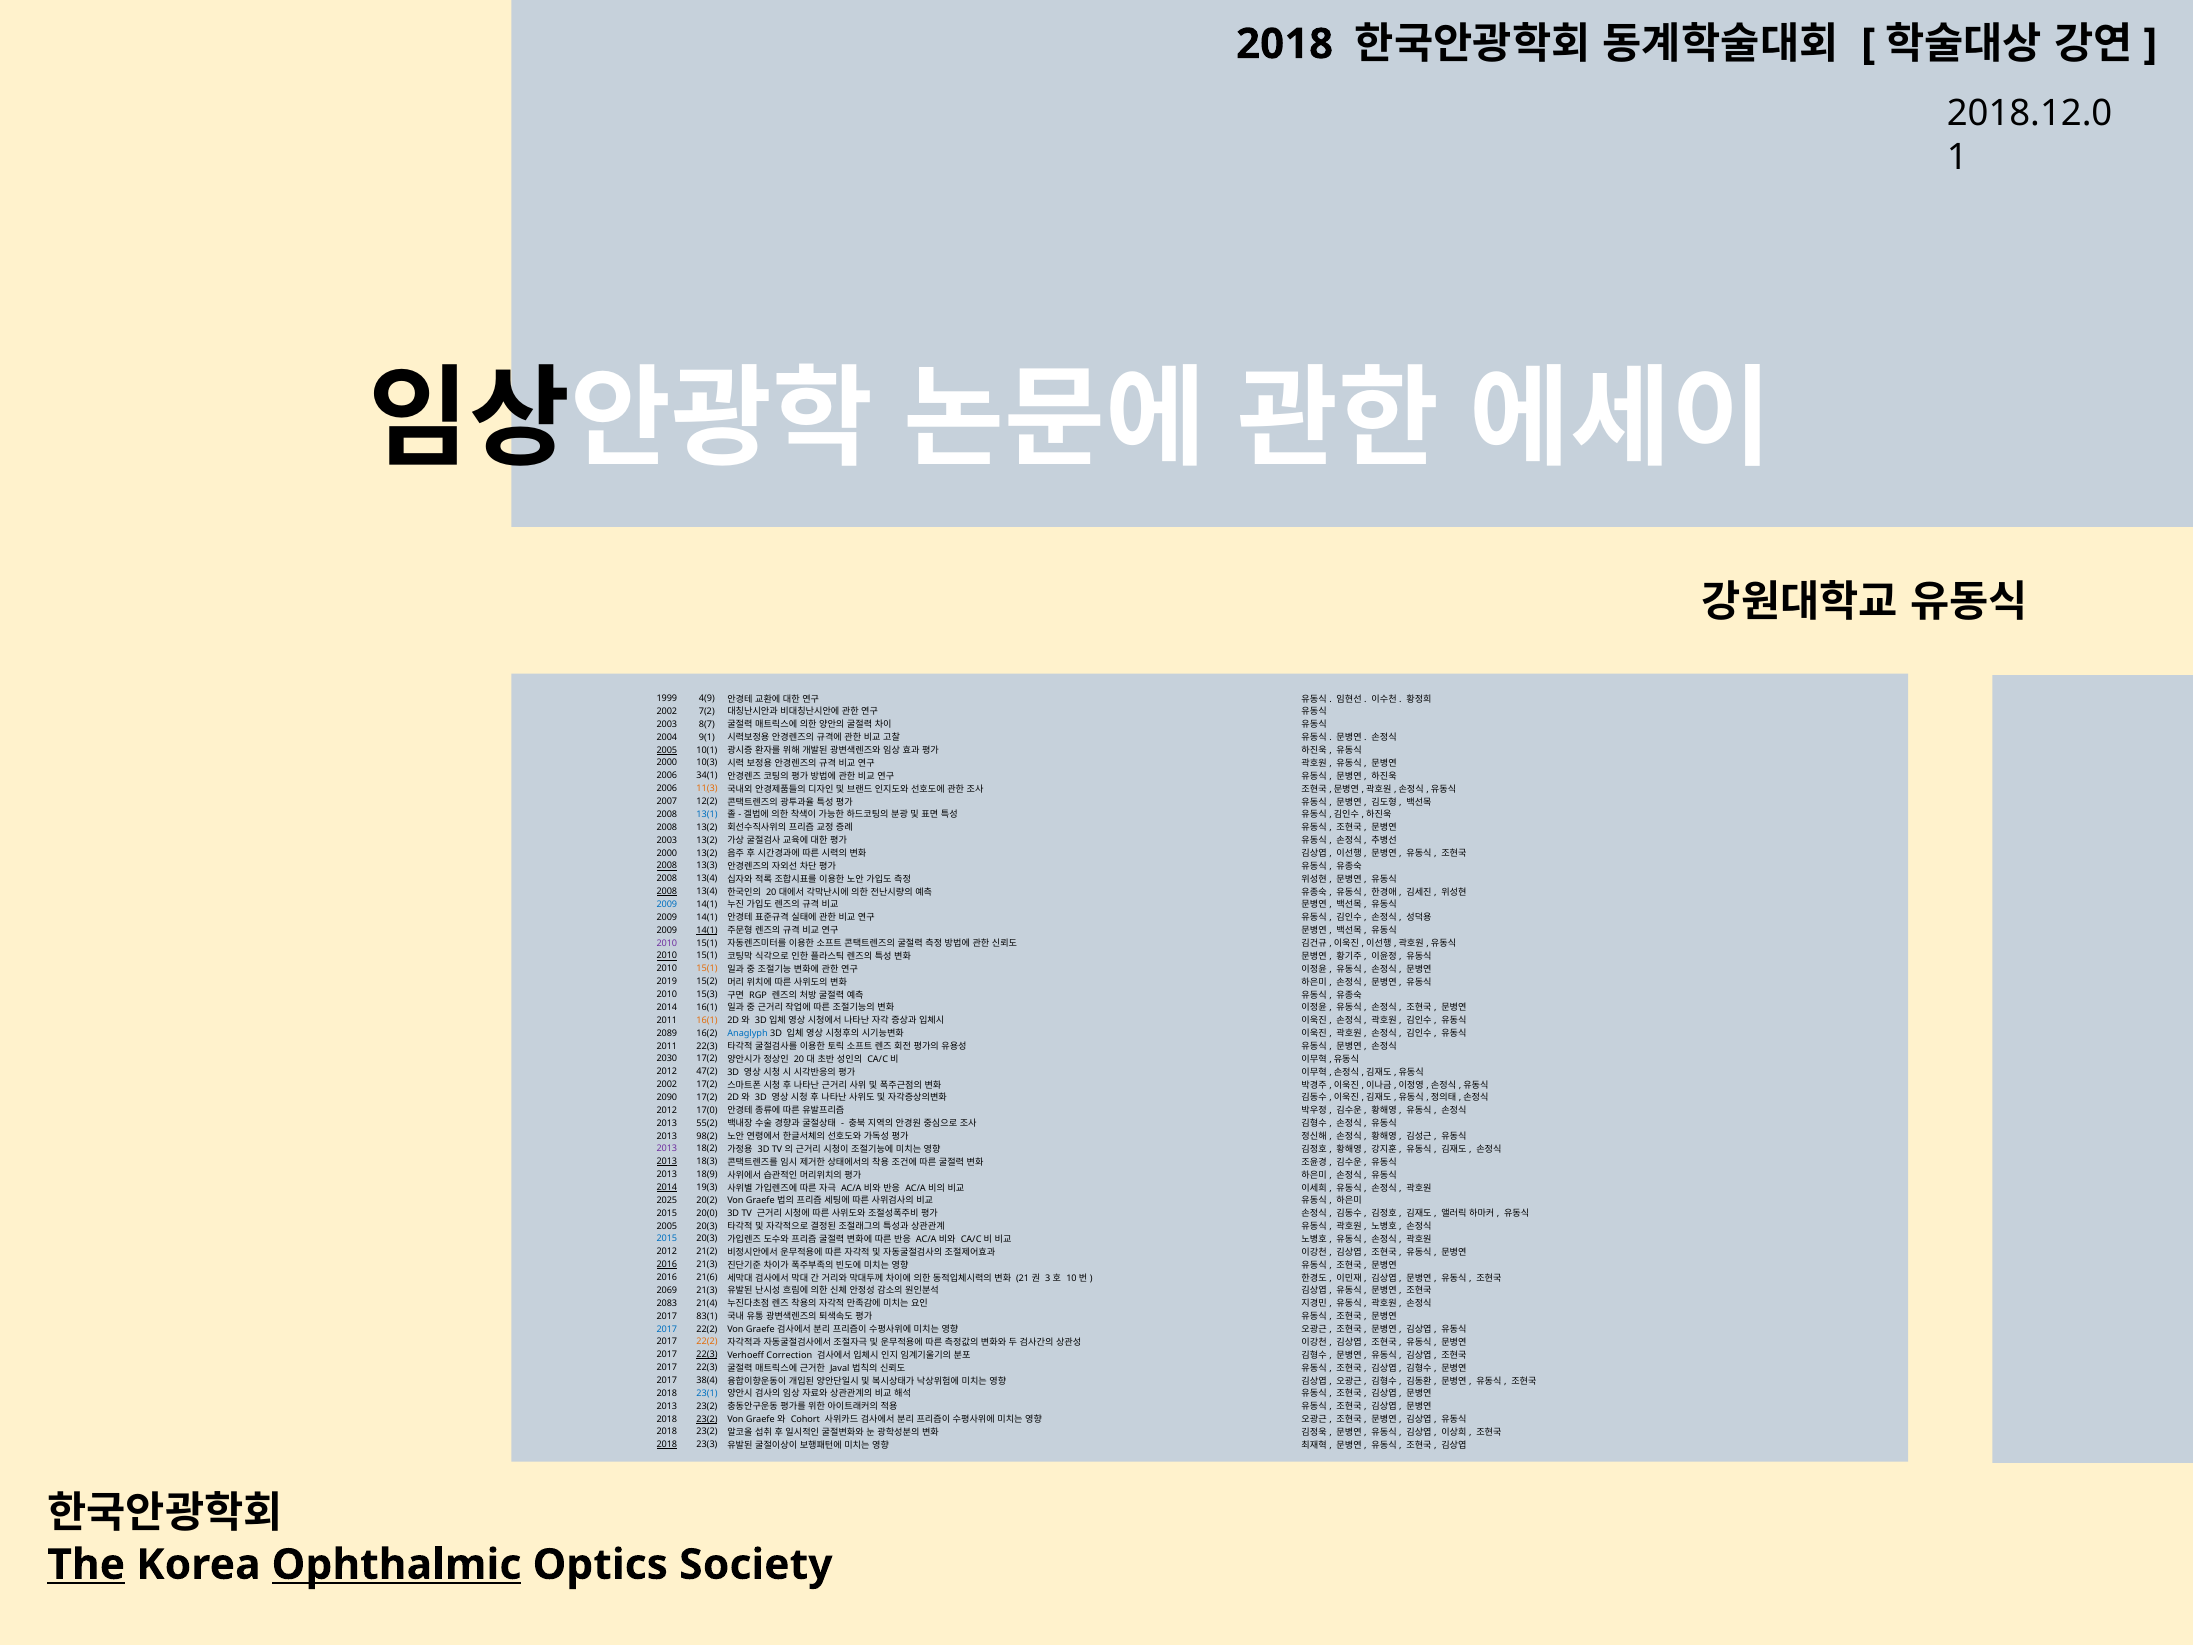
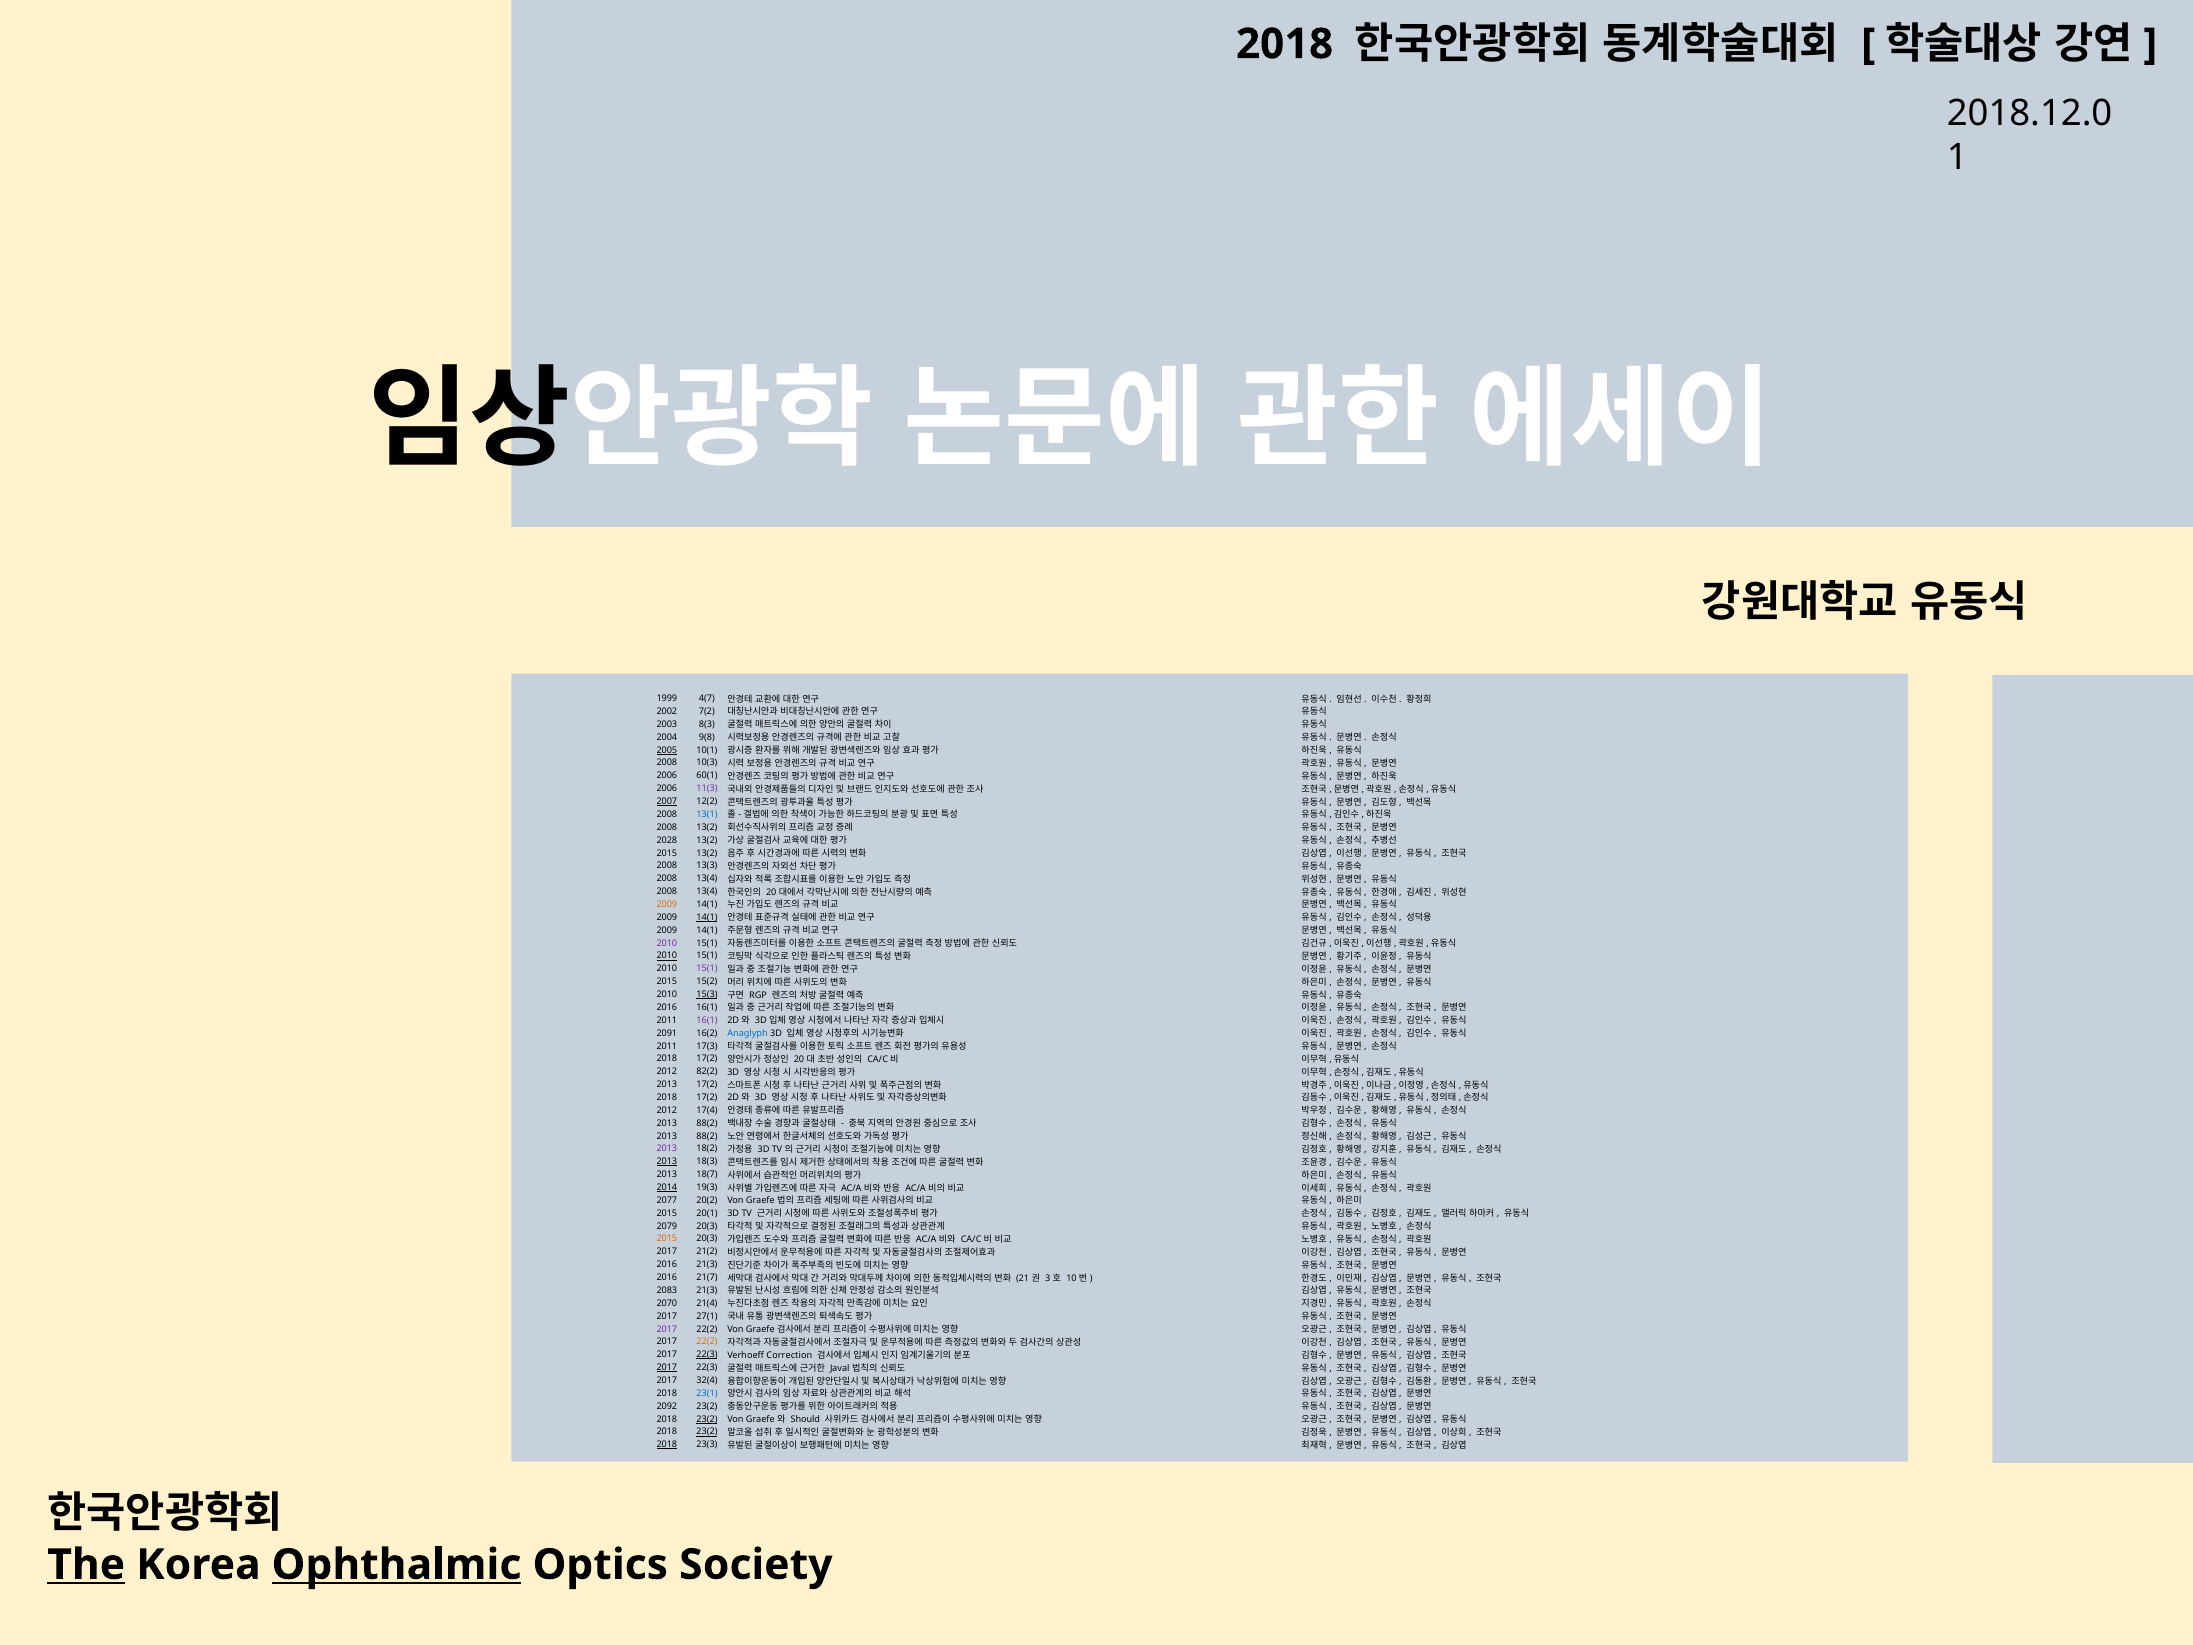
4(9: 4(9 -> 4(7 (707, 698)
8(7: 8(7 -> 8(3 (707, 724)
9(1: 9(1 -> 9(8 (707, 737)
2000: 2000 -> 2008 (667, 763)
34(1: 34(1 -> 60(1 (707, 776)
11(3 colour: orange -> purple (707, 789)
2007 underline: none -> present (667, 801)
2003: 2003 -> 2028 (667, 840)
2000: 2000 -> 2015 (667, 853)
2008 underline: present -> none (667, 866)
2008 underline: present -> none (667, 891)
2009 colour: blue -> orange (667, 904)
14(1 underline: none -> present (707, 917)
14(1 underline: present -> none (707, 930)
15(1 colour: orange -> purple (707, 969)
2019: 2019 -> 2015 (667, 981)
15(3 underline: none -> present (707, 994)
2014: 2014 -> 2016 (667, 1007)
16(1 colour: orange -> purple (707, 1020)
2089: 2089 -> 2091 (667, 1033)
2011 22(3: 22(3 -> 17(3 (707, 1046)
2030: 2030 -> 2018 (667, 1059)
47(2: 47(2 -> 82(2 (707, 1072)
2002: 2002 -> 2013 (667, 1084)
2090: 2090 -> 2018 (667, 1097)
17(0: 17(0 -> 17(4 (707, 1110)
55(2: 55(2 -> 88(2 (707, 1123)
98(2: 98(2 -> 88(2 (707, 1136)
18(9: 18(9 -> 18(7 (707, 1174)
2025: 2025 -> 2077 (667, 1200)
20(0: 20(0 -> 20(1 (707, 1213)
2005: 2005 -> 2079 (667, 1226)
2015 colour: blue -> orange (667, 1239)
2012: 2012 -> 2017 (667, 1252)
2016 underline: present -> none (667, 1265)
21(6: 21(6 -> 21(7 (707, 1277)
2069: 2069 -> 2083 (667, 1290)
2083: 2083 -> 2070 (667, 1303)
83(1: 83(1 -> 27(1 (707, 1316)
2017 colour: blue -> purple (667, 1329)
2017 underline: none -> present (667, 1367)
38(4: 38(4 -> 32(4 (707, 1380)
2013: 2013 -> 2092 (667, 1406)
Cohort: Cohort -> Should (805, 1419)
23(2 underline: none -> present (707, 1432)
